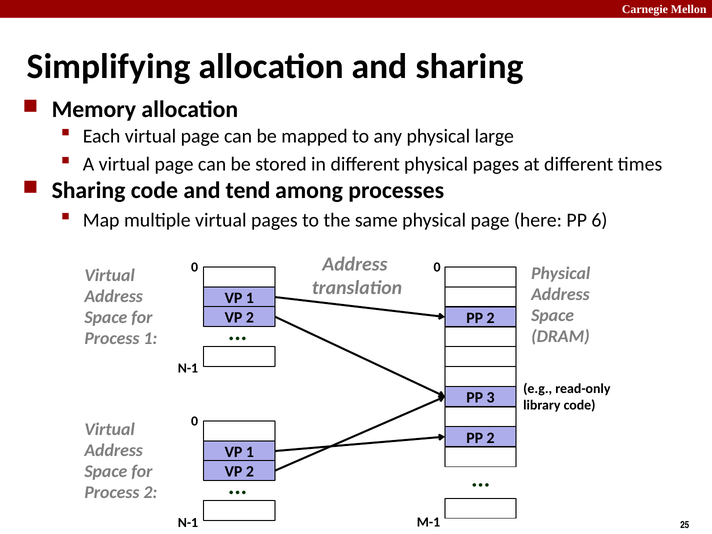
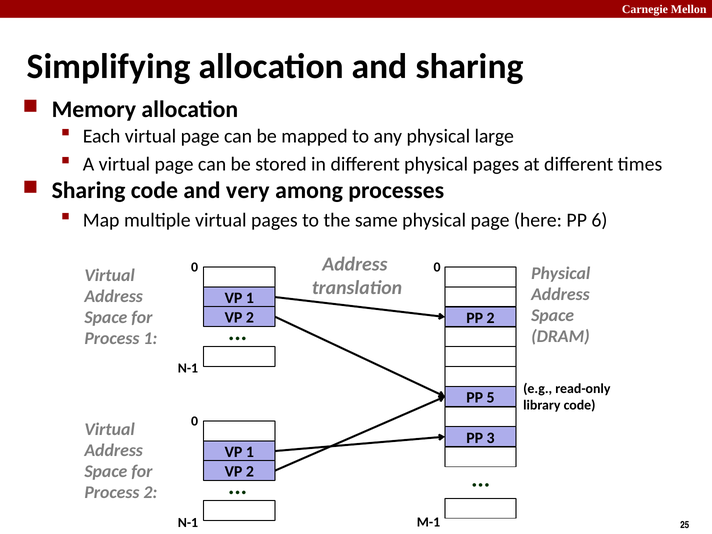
tend: tend -> very (248, 190)
3: 3 -> 5 (491, 398)
2: 2 -> 3 (491, 438)
